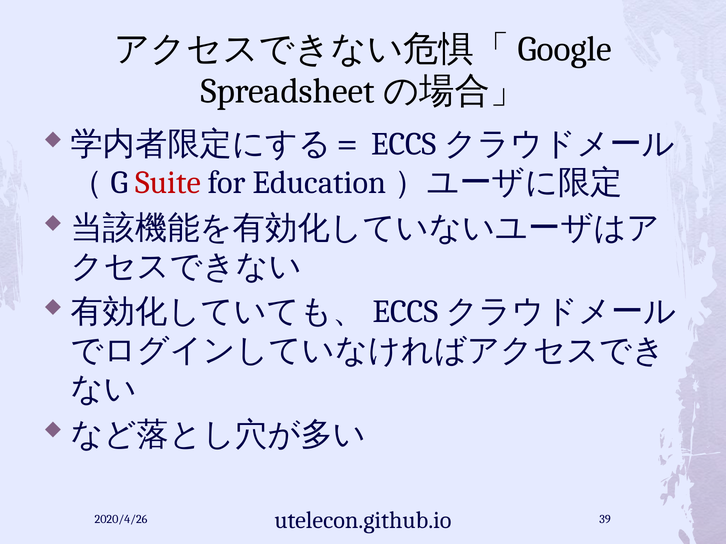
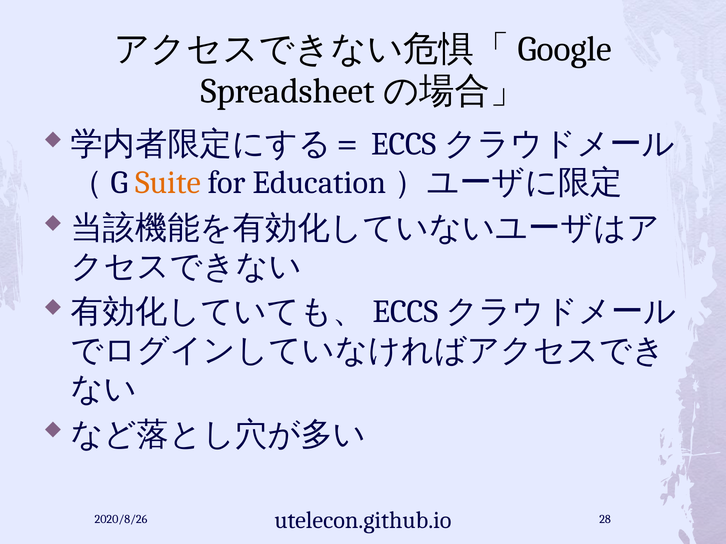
Suite colour: red -> orange (168, 183)
2020/4/26: 2020/4/26 -> 2020/8/26 (121, 520)
39: 39 -> 28 (605, 520)
